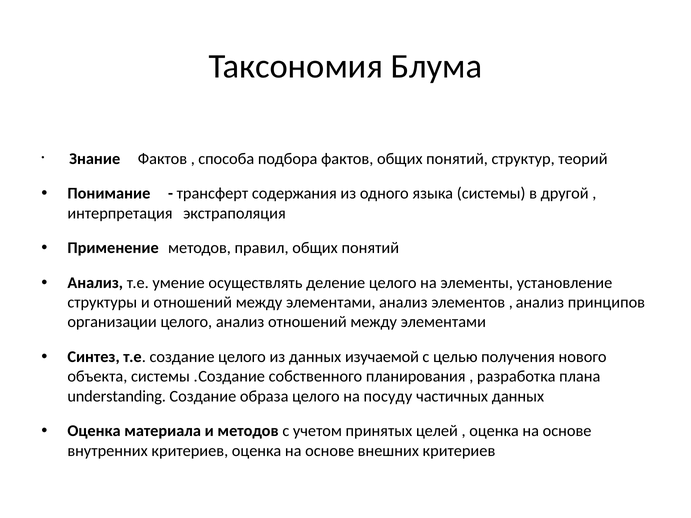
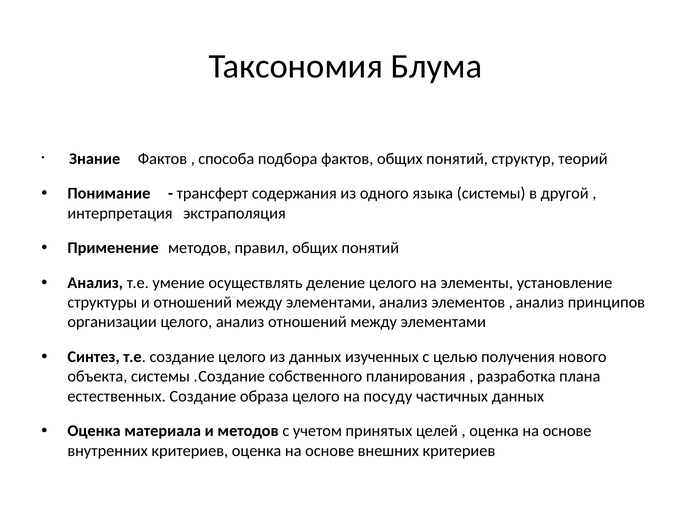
изучаемой: изучаемой -> изученных (382, 357)
understanding: understanding -> естественных (117, 396)
